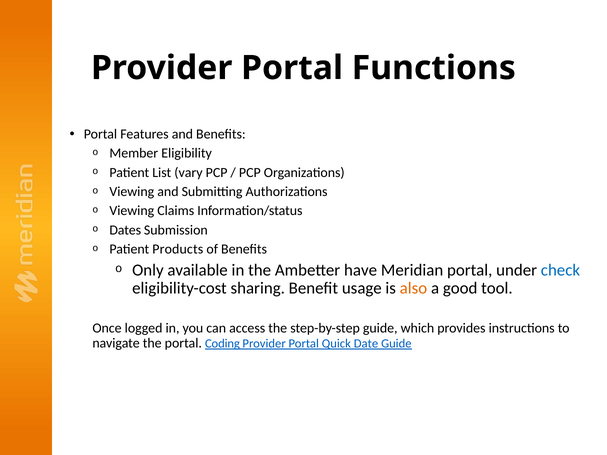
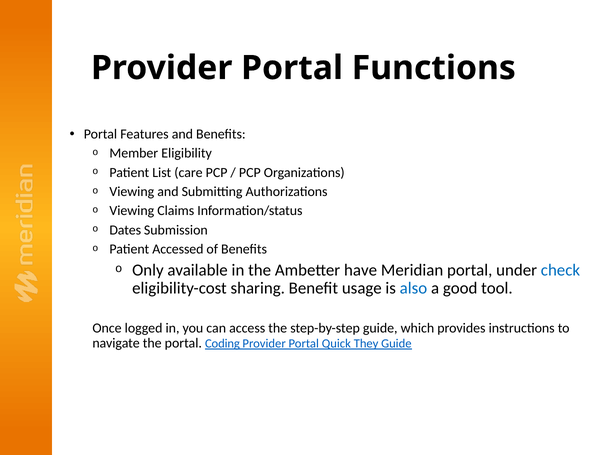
vary: vary -> care (189, 173)
Products: Products -> Accessed (178, 249)
also colour: orange -> blue (413, 288)
Date: Date -> They (366, 344)
